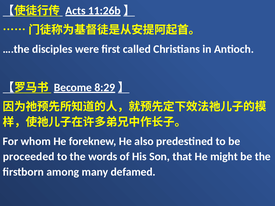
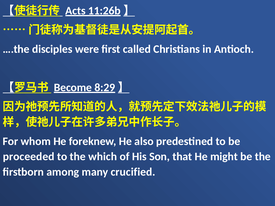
words: words -> which (103, 157)
defamed: defamed -> crucified (133, 172)
